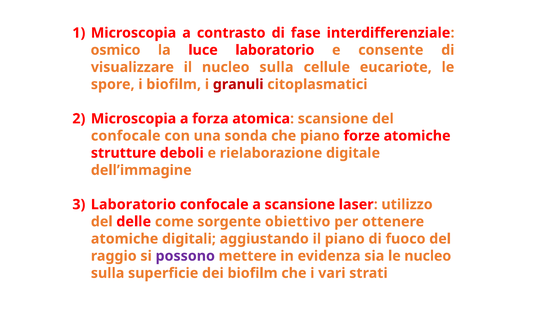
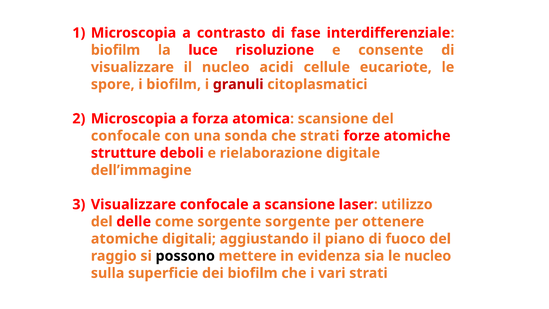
osmico: osmico -> biofilm (116, 50)
luce laboratorio: laboratorio -> risoluzione (275, 50)
il nucleo sulla: sulla -> acidi (276, 67)
che piano: piano -> strati (320, 136)
Laboratorio: Laboratorio -> Visualizzare (133, 204)
sorgente obiettivo: obiettivo -> sorgente (298, 222)
possono colour: purple -> black (185, 256)
